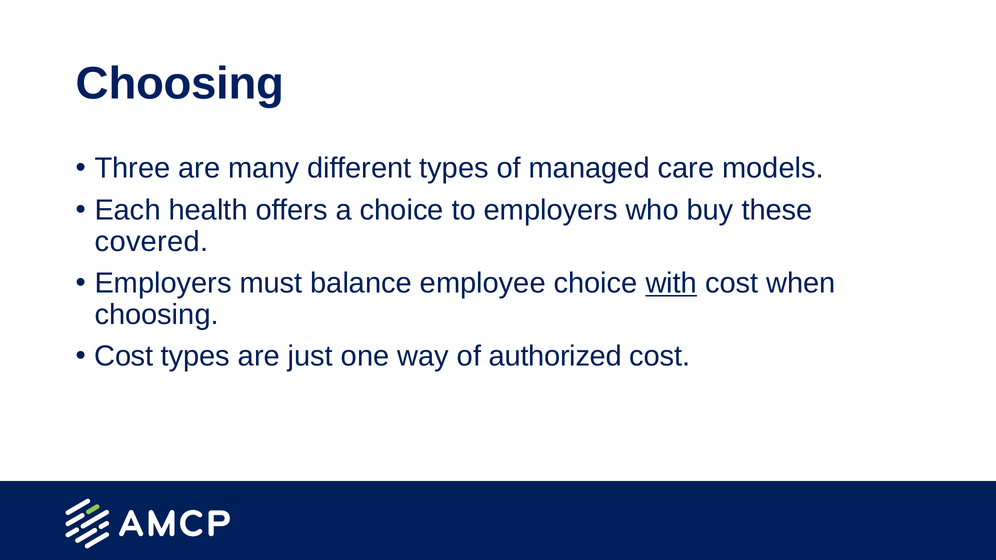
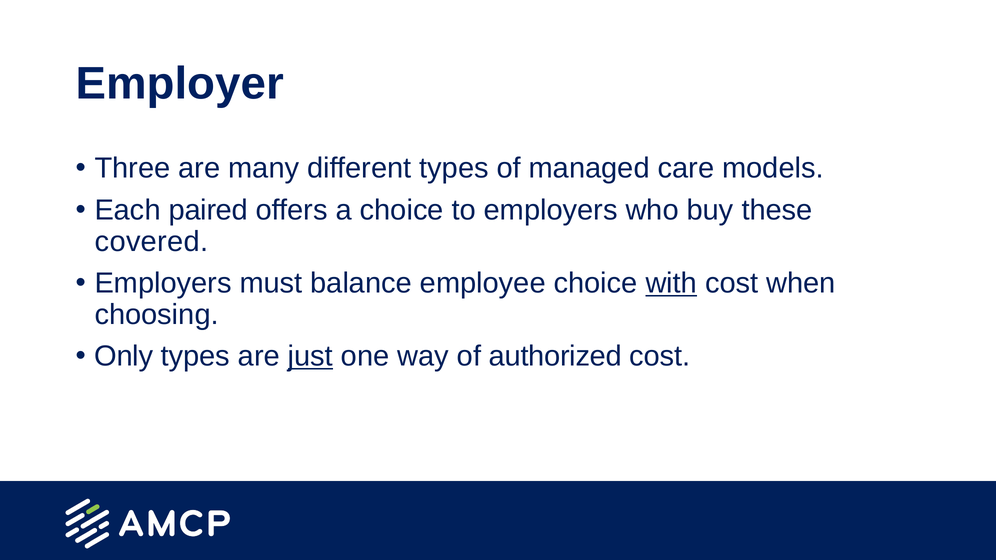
Choosing: Choosing -> Employer (180, 84)
health: health -> paired (208, 210)
Cost: Cost -> Only (124, 356)
just underline: none -> present (310, 356)
